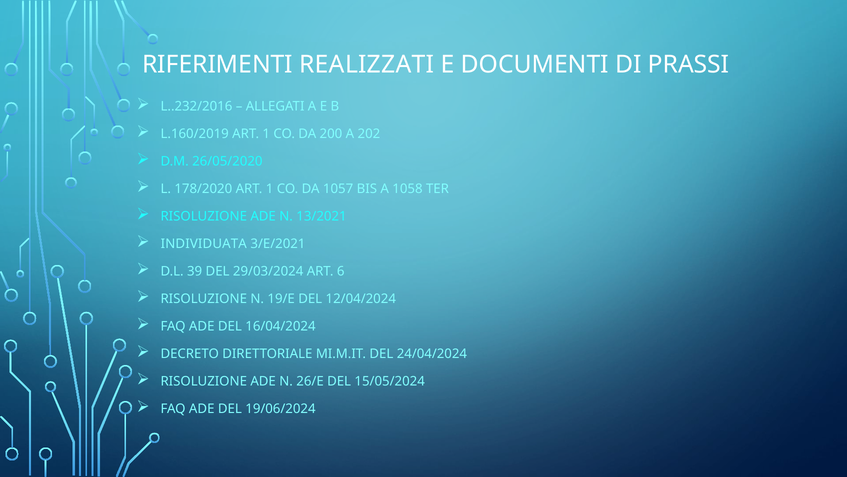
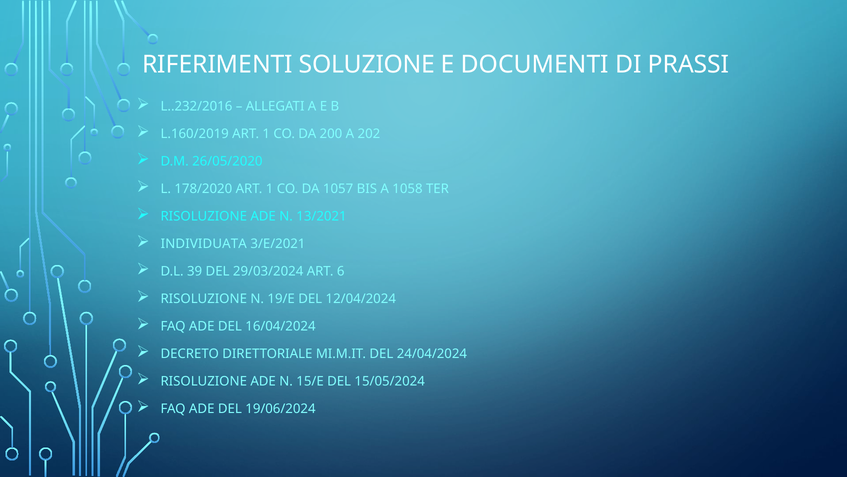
REALIZZATI: REALIZZATI -> SOLUZIONE (367, 65)
26/E: 26/E -> 15/E (310, 381)
